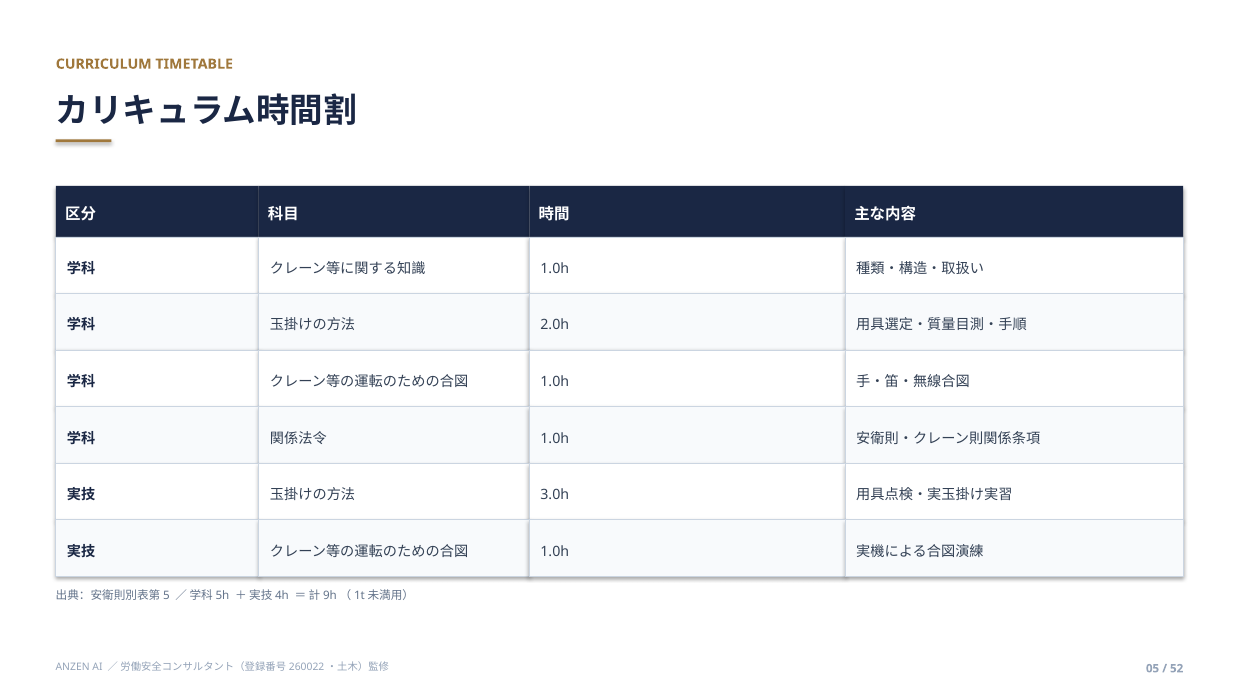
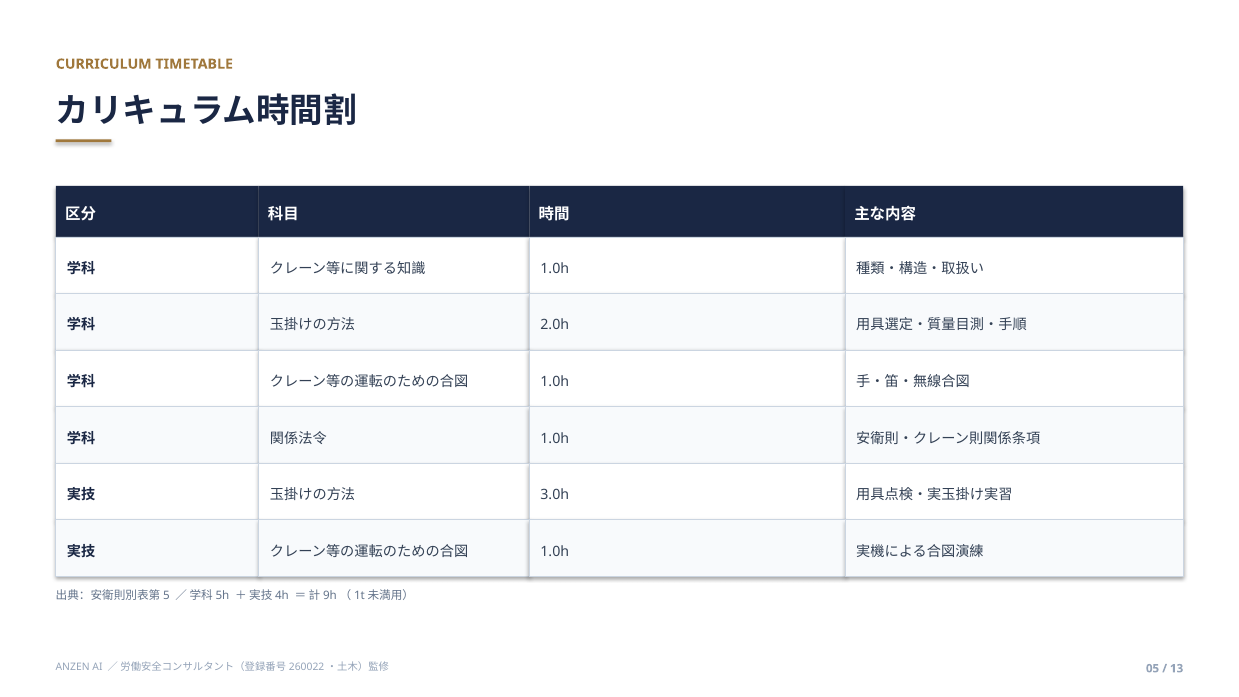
52: 52 -> 13 (1177, 668)
